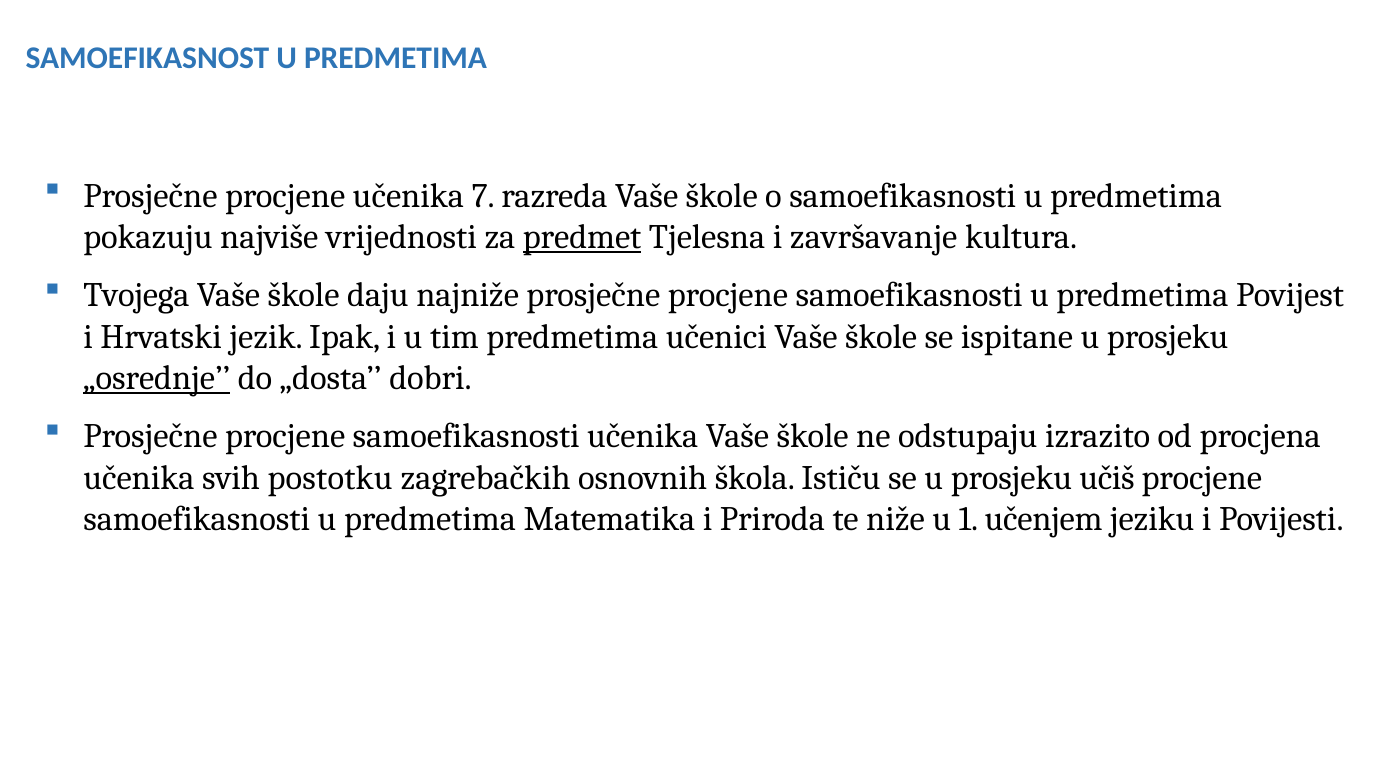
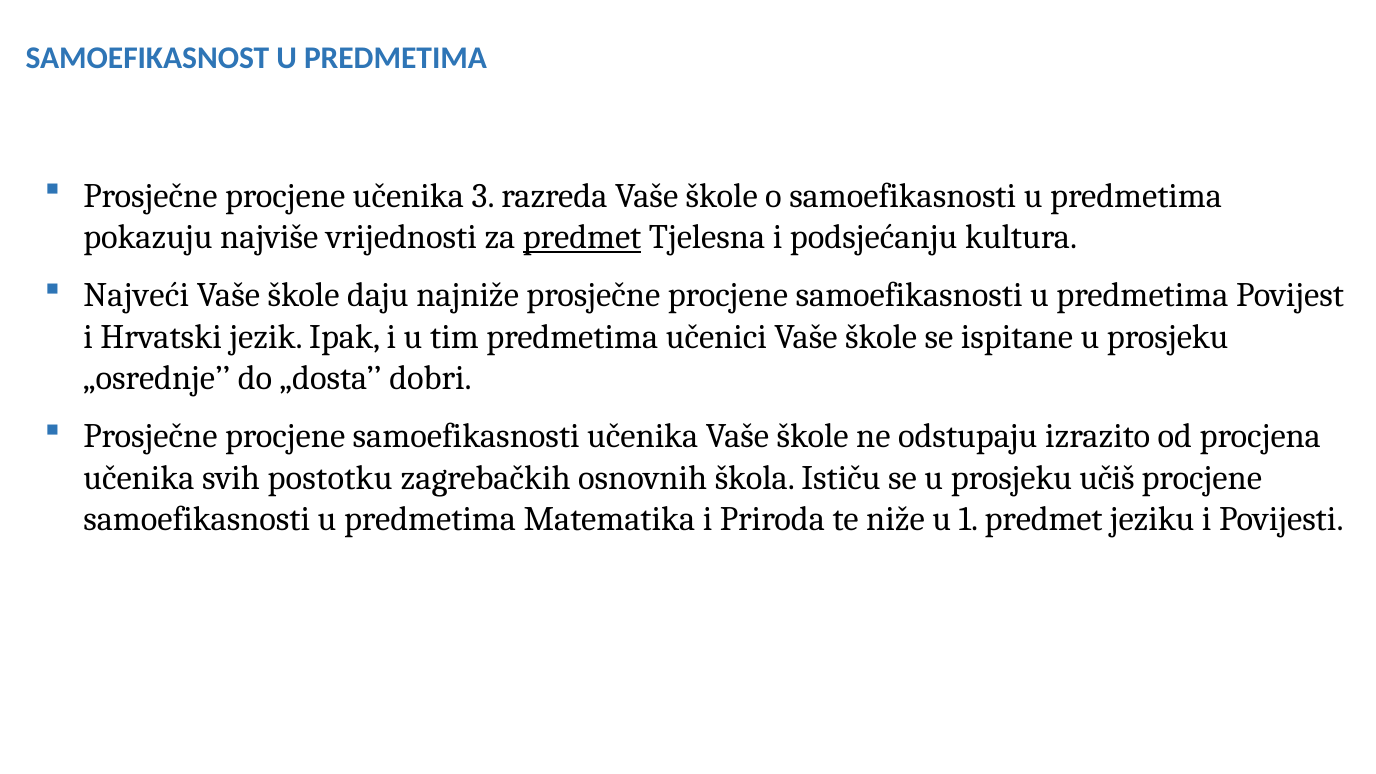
7: 7 -> 3 (483, 196)
završavanje: završavanje -> podsjećanju (874, 237)
Tvojega: Tvojega -> Najveći (136, 295)
„osrednje underline: present -> none (157, 378)
1 učenjem: učenjem -> predmet (1044, 519)
